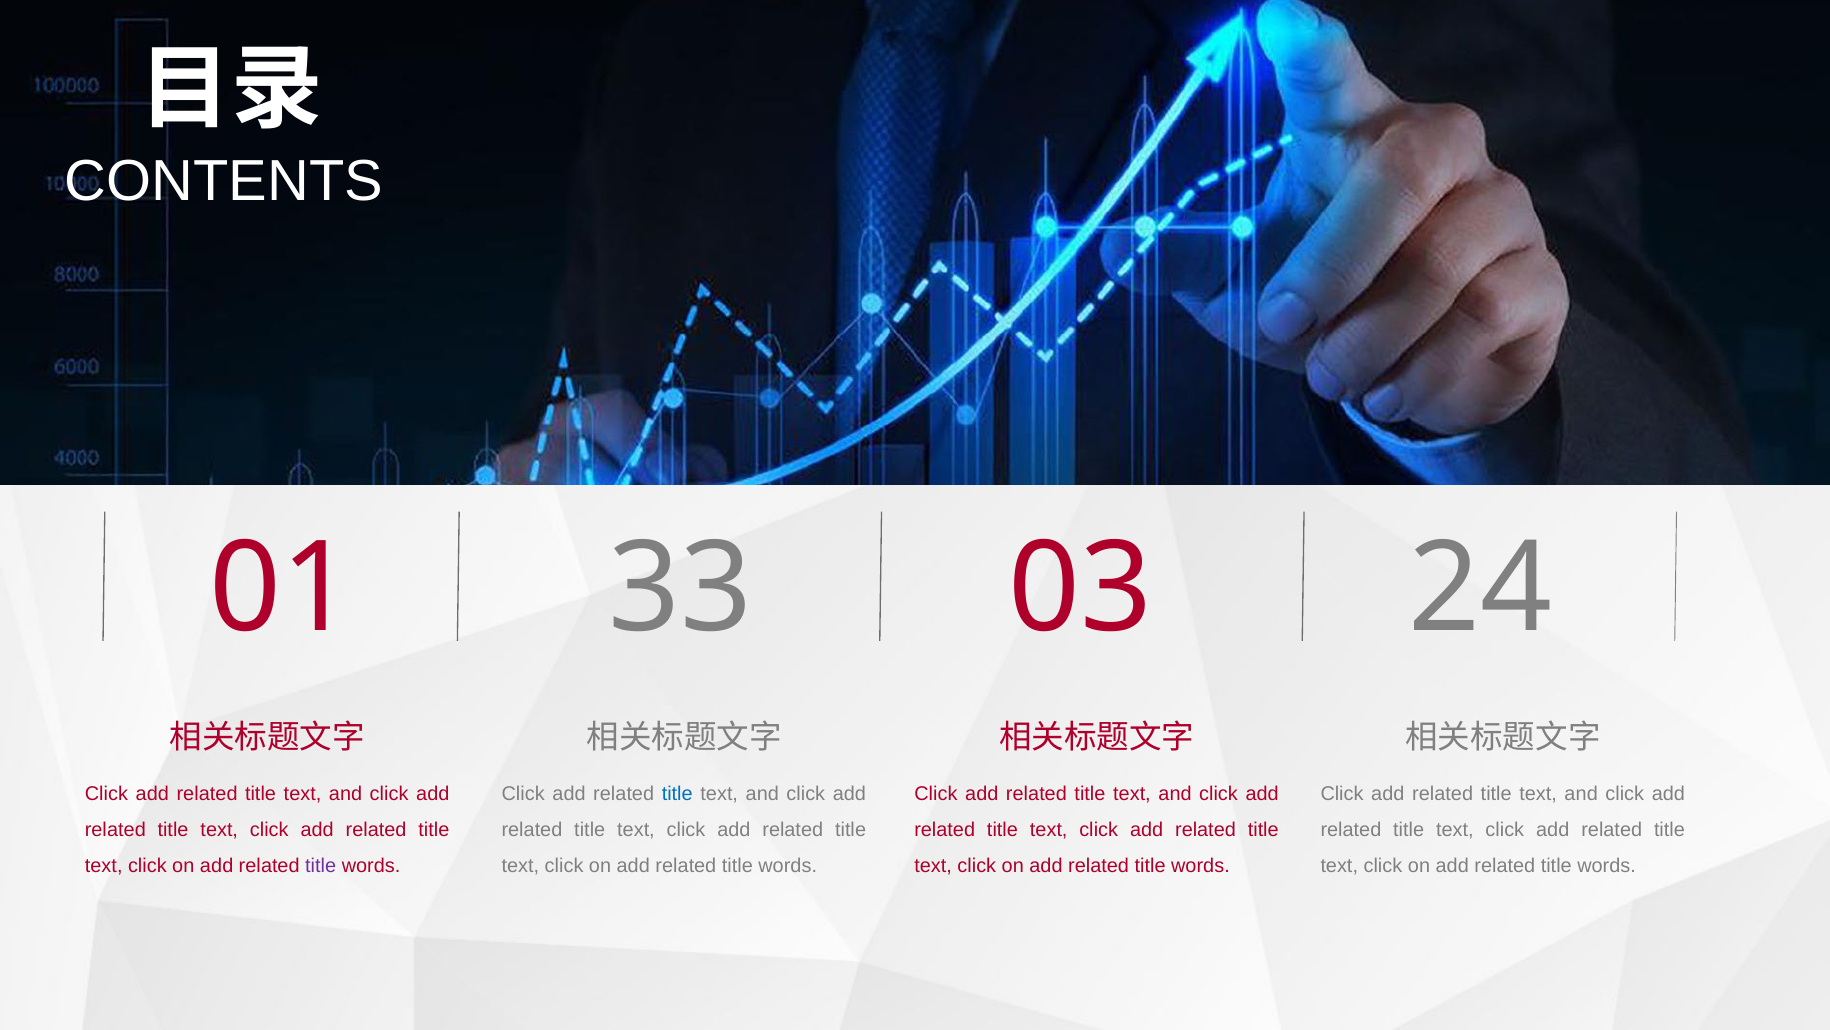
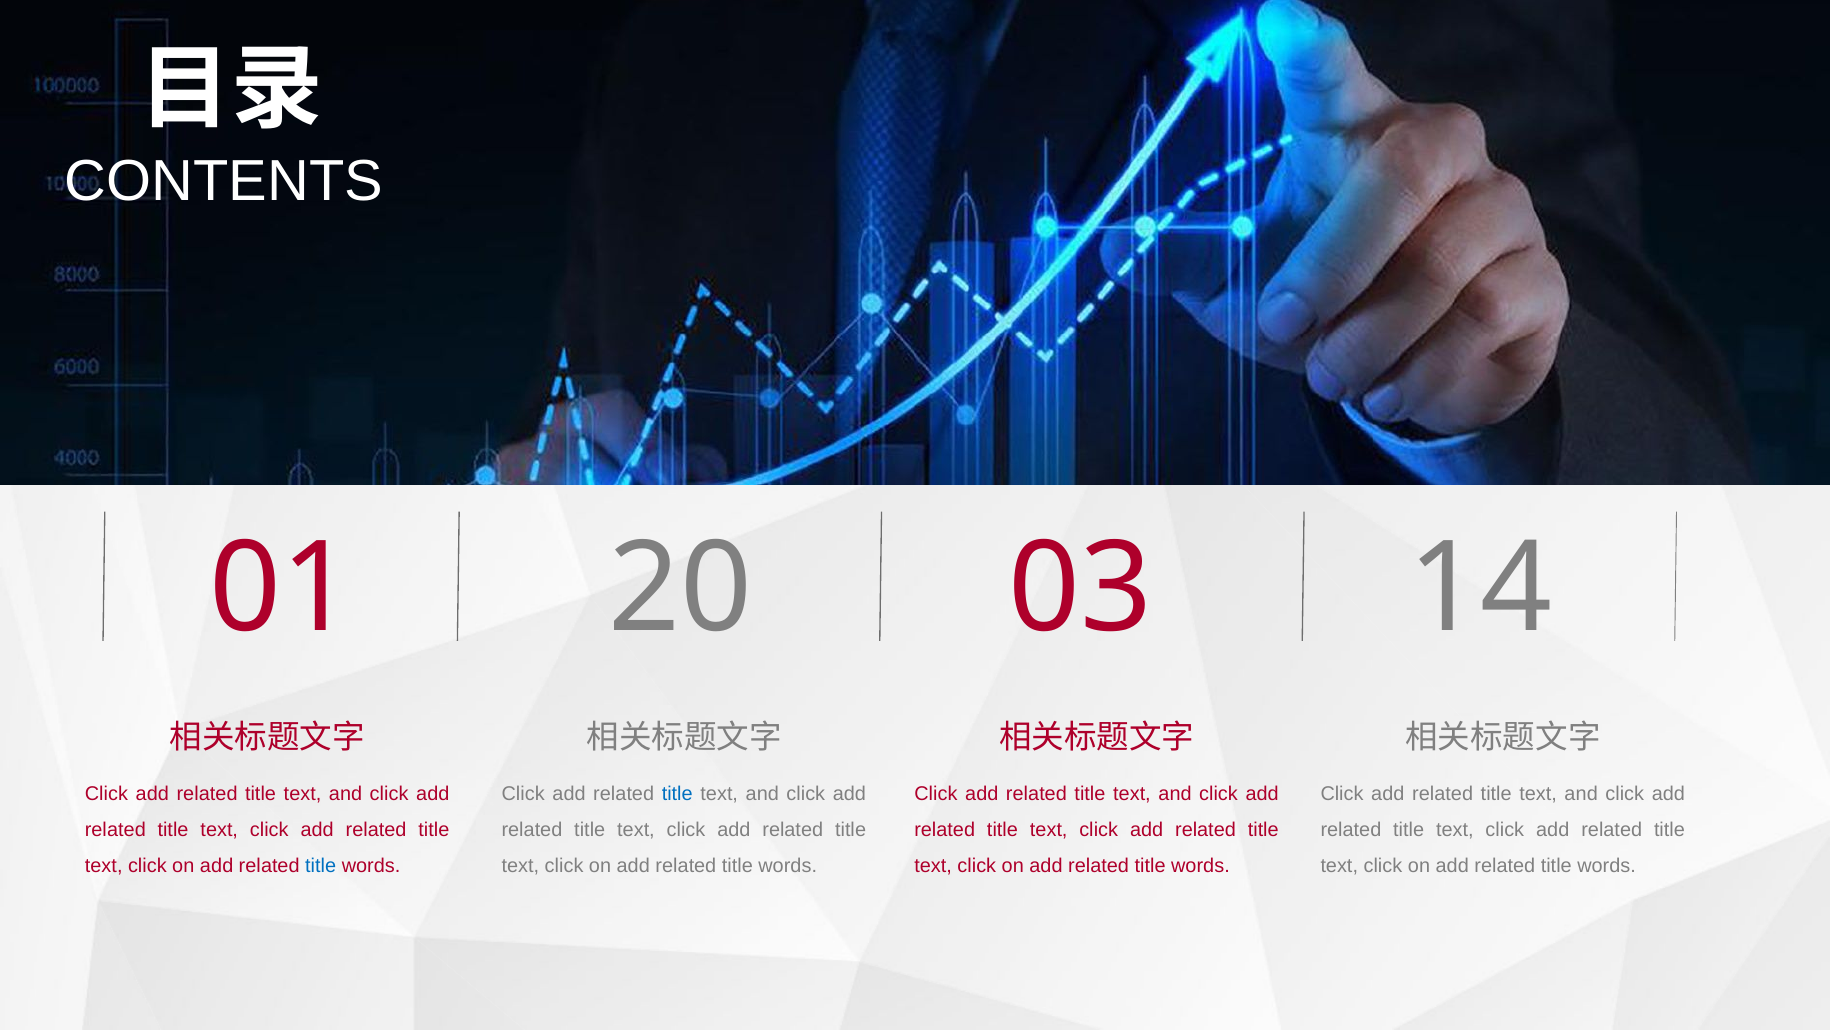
33: 33 -> 20 (681, 589)
24: 24 -> 14 (1480, 589)
title colour: purple -> blue (321, 865)
